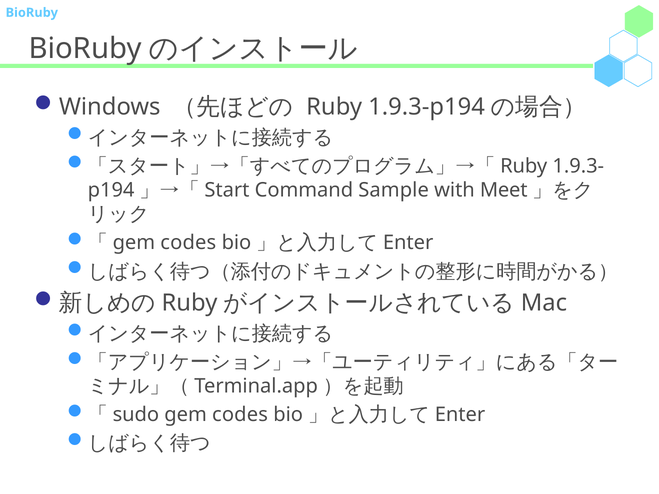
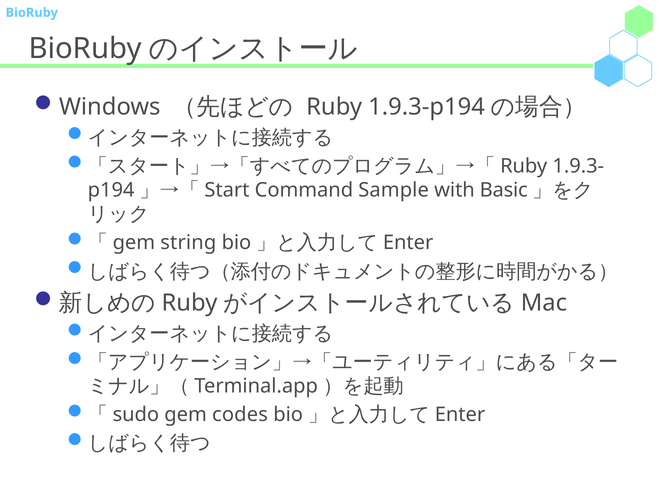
Meet: Meet -> Basic (504, 190)
codes: codes -> string (188, 243)
